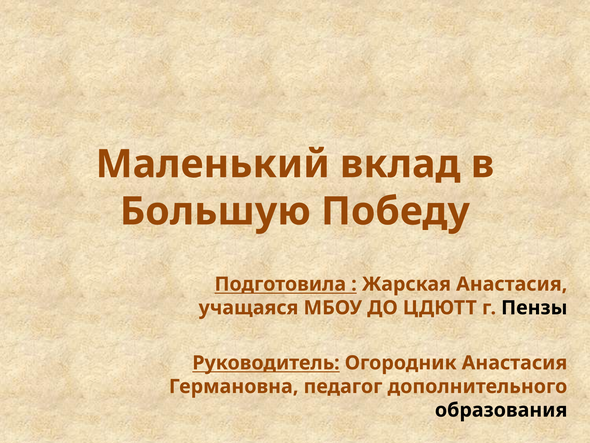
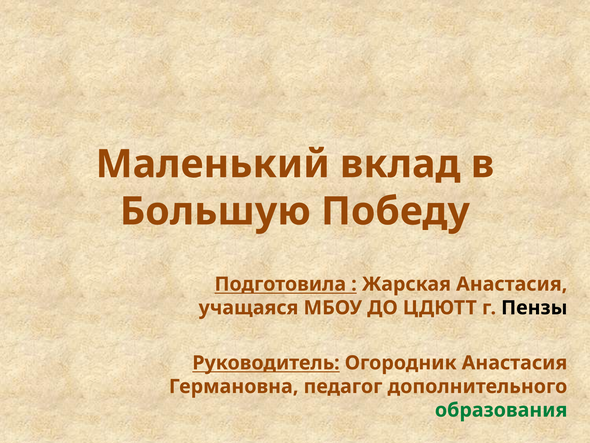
образования colour: black -> green (501, 410)
